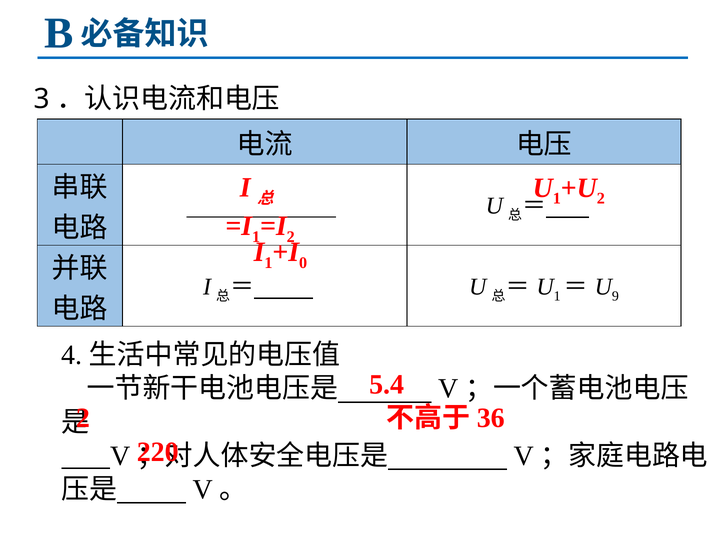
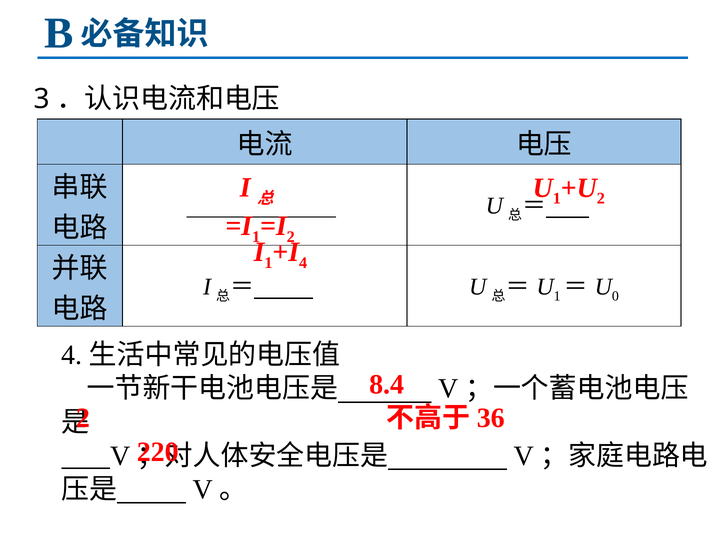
0: 0 -> 4 (303, 263)
9: 9 -> 0 (615, 296)
5.4: 5.4 -> 8.4 (387, 384)
